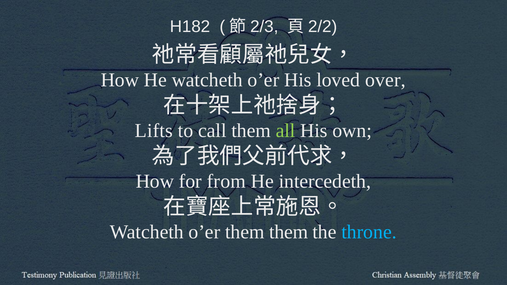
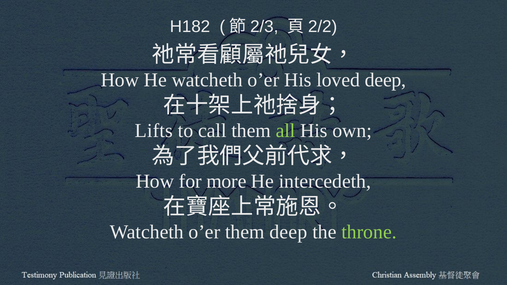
loved over: over -> deep (386, 80)
from: from -> more (226, 181)
them them: them -> deep (288, 232)
throne colour: light blue -> light green (369, 232)
